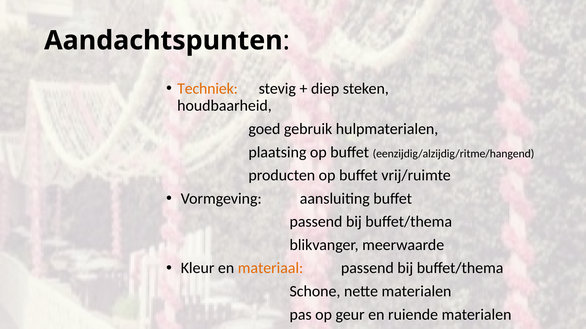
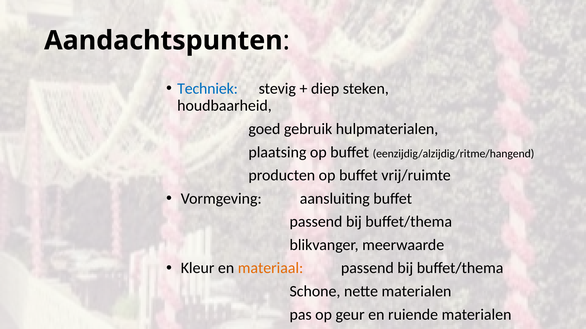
Techniek colour: orange -> blue (208, 89)
